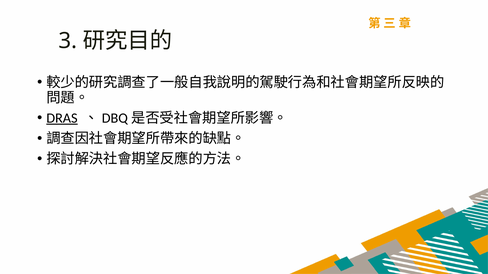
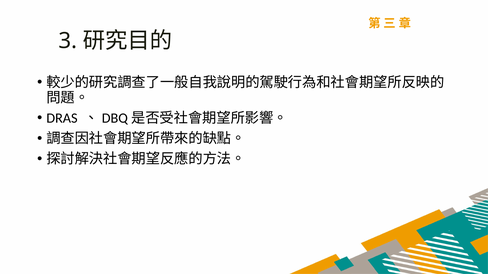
DRAS underline: present -> none (62, 118)
